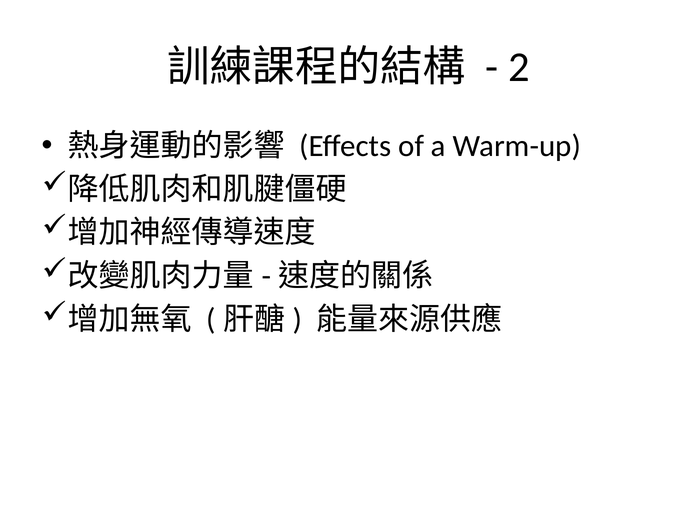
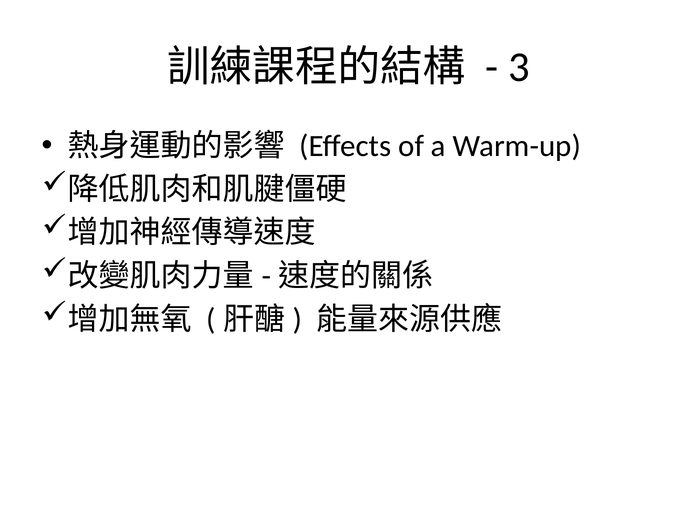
2: 2 -> 3 (519, 67)
